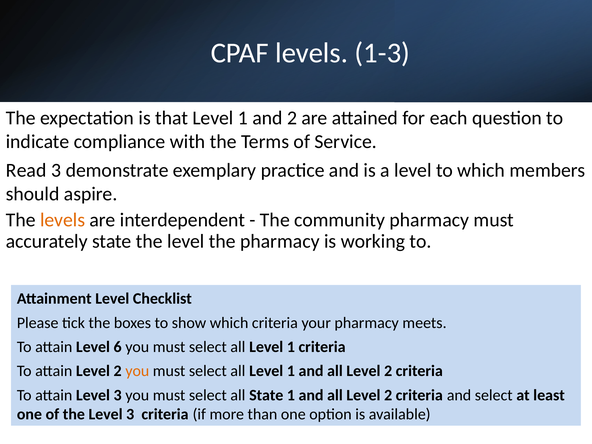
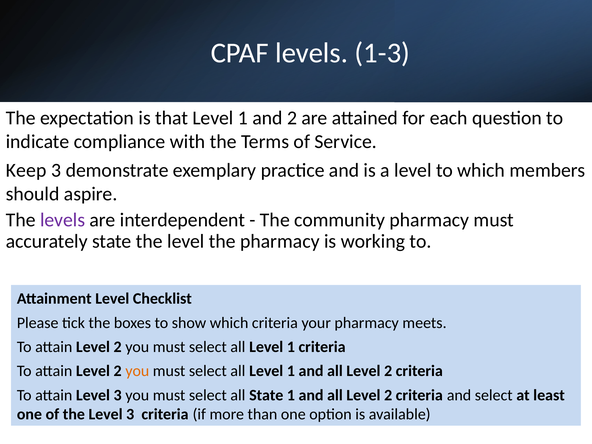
Read: Read -> Keep (26, 170)
levels colour: orange -> purple (63, 220)
6: 6 -> 2 (118, 347)
